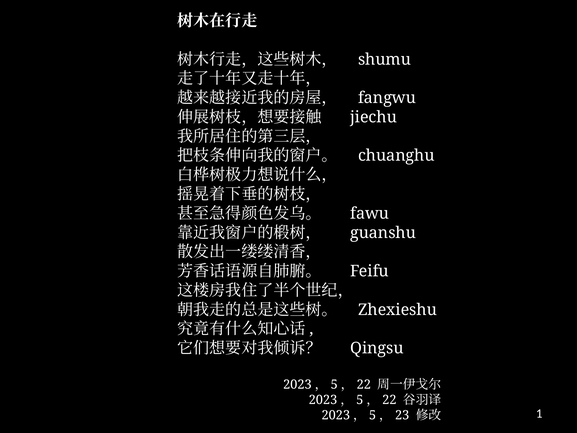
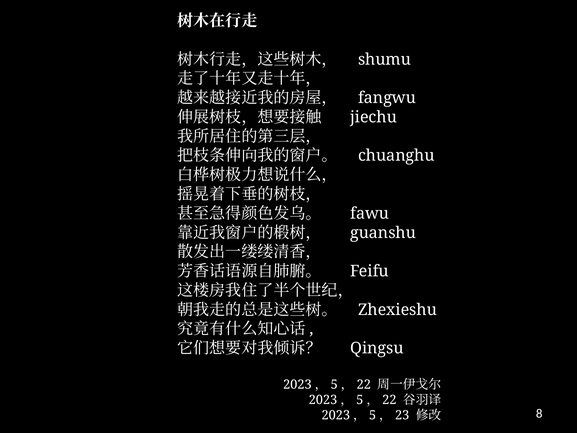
1: 1 -> 8 (539, 413)
